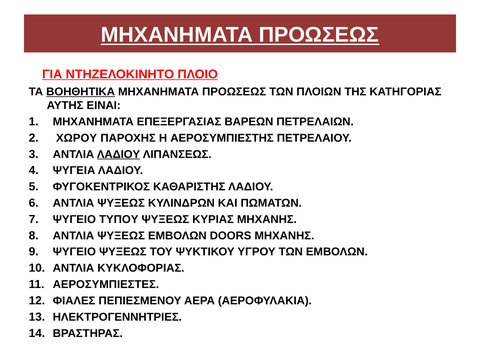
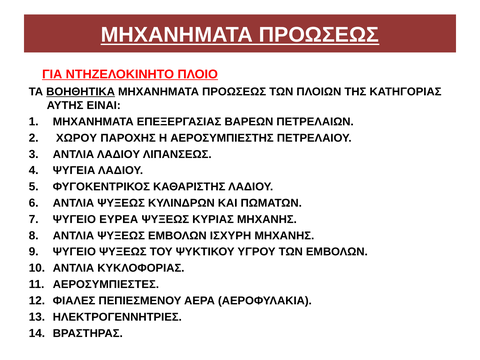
ΛΑΔΙΟΥ underline: present -> none (119, 154)
ΤΥΠΟΥ: ΤΥΠΟΥ -> ΕΥΡΕΑ (119, 219)
DOORS: DOORS -> ΙΣΧΥΡΗ (231, 236)
